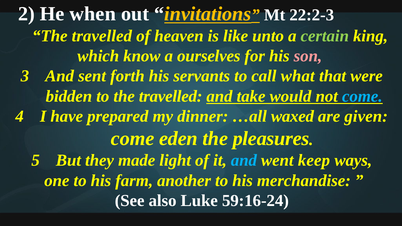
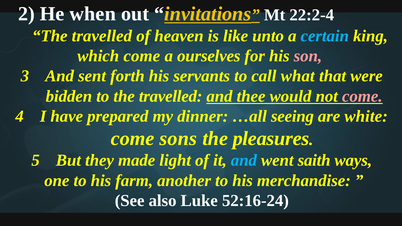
22:2-3: 22:2-3 -> 22:2-4 (312, 15)
certain colour: light green -> light blue (325, 36)
which know: know -> come (142, 56)
take: take -> thee (251, 96)
come colour: light blue -> pink (362, 96)
waxed: waxed -> seeing (292, 116)
given: given -> white (366, 116)
eden: eden -> sons (178, 139)
keep: keep -> saith (314, 161)
59:16-24: 59:16-24 -> 52:16-24 (255, 201)
